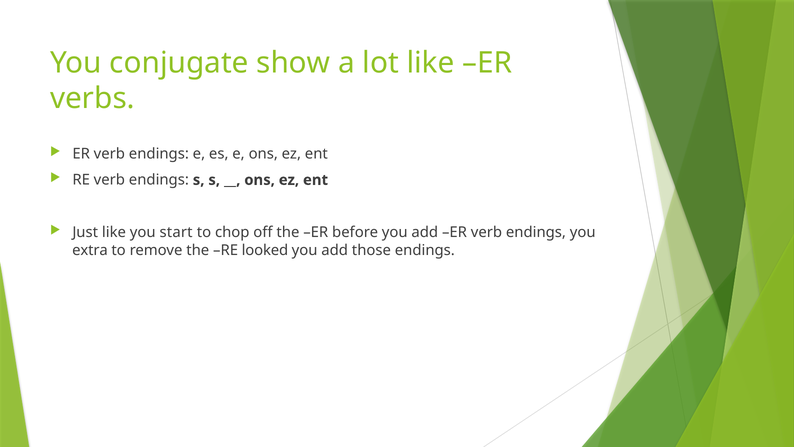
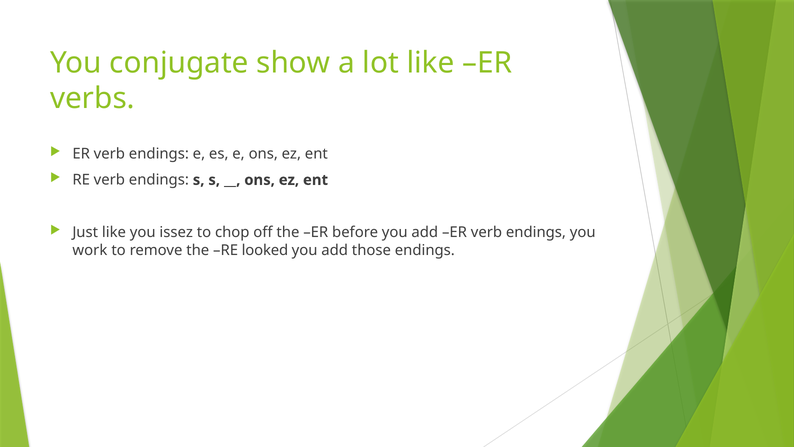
start: start -> issez (176, 232)
extra: extra -> work (90, 250)
